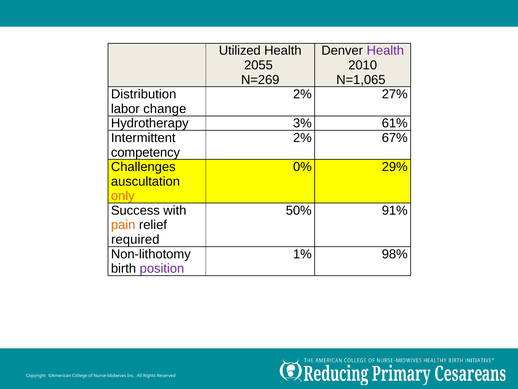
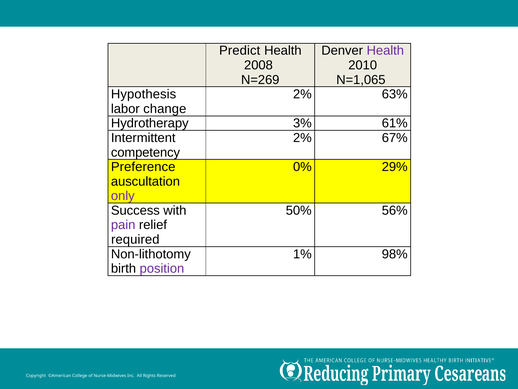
Utilized: Utilized -> Predict (240, 51)
2055: 2055 -> 2008 (258, 65)
Distribution: Distribution -> Hypothesis (144, 94)
27%: 27% -> 63% (395, 94)
Challenges: Challenges -> Preference (143, 167)
only colour: orange -> purple (123, 196)
91%: 91% -> 56% (395, 210)
pain colour: orange -> purple (123, 225)
